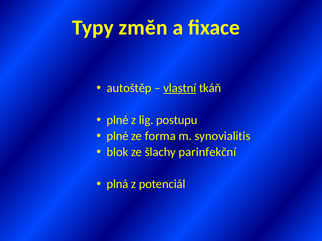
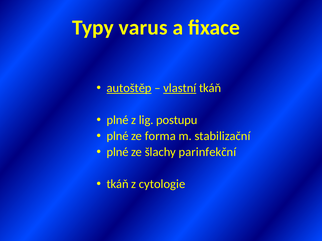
změn: změn -> varus (143, 28)
autoštěp underline: none -> present (129, 88)
synovialitis: synovialitis -> stabilizační (223, 136)
blok: blok -> plné (118, 152)
plná: plná -> tkáň (118, 184)
potenciál: potenciál -> cytologie (162, 184)
